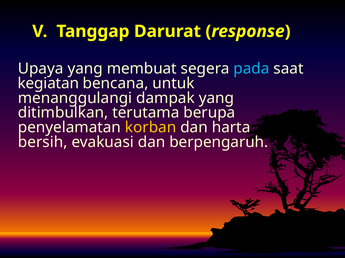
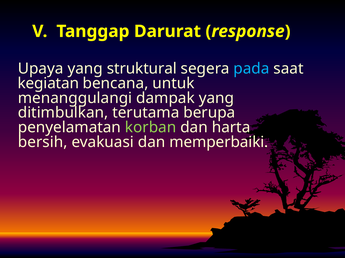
membuat: membuat -> struktural (142, 69)
korban colour: yellow -> light green (151, 128)
berpengaruh: berpengaruh -> memperbaiki (219, 142)
